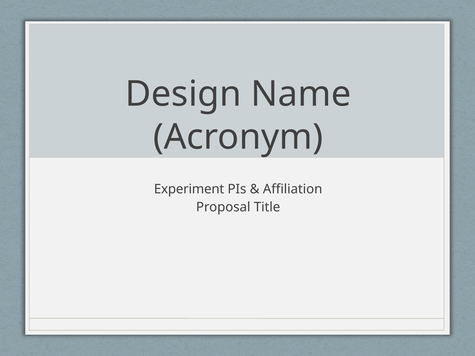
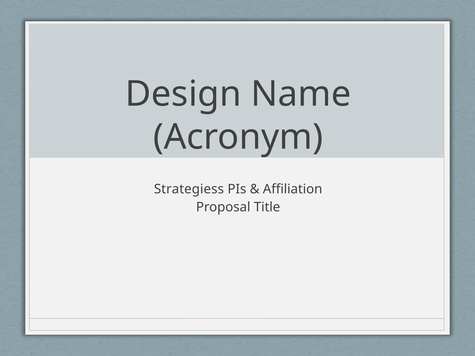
Experiment: Experiment -> Strategiess (189, 189)
